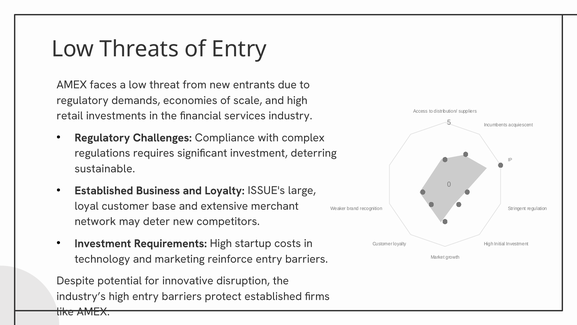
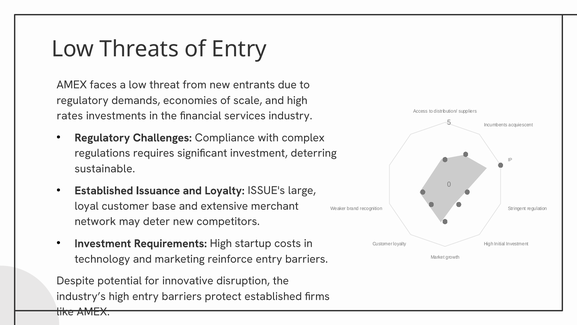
retail: retail -> rates (70, 116)
Business: Business -> Issuance (158, 190)
